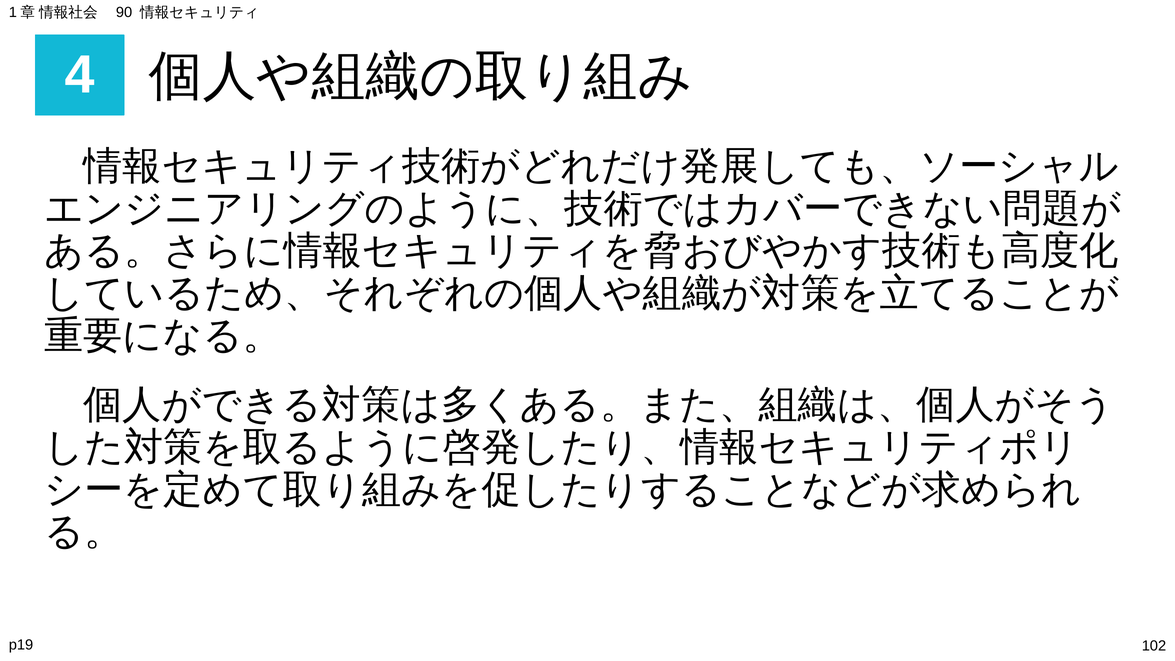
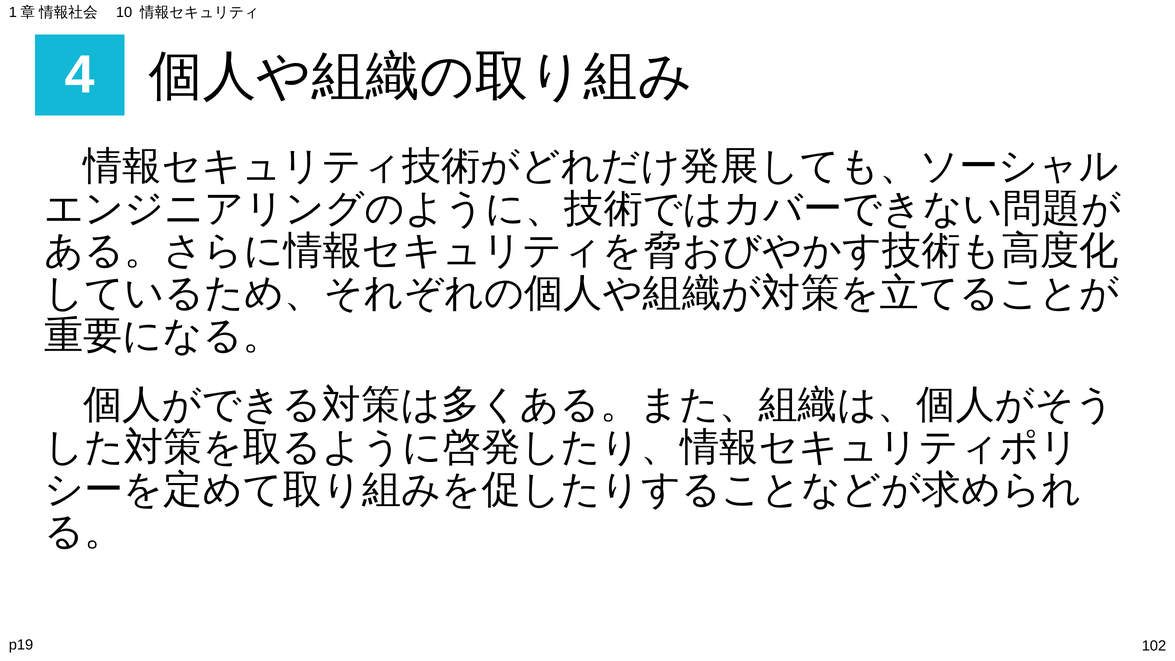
90: 90 -> 10 (124, 12)
